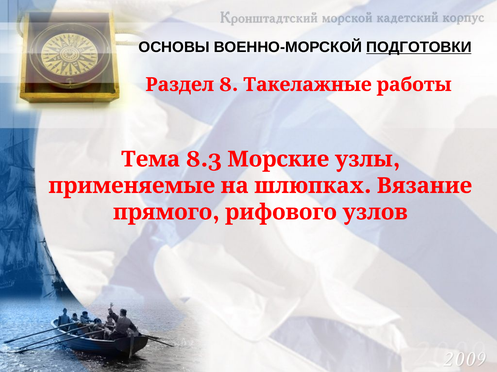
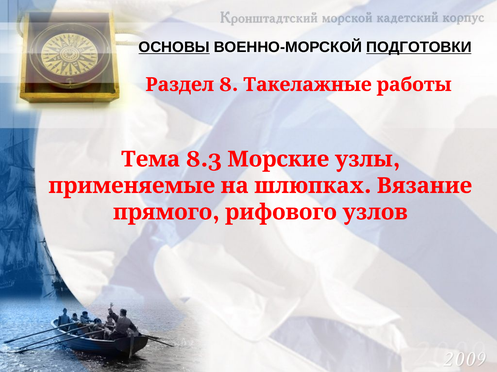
ОСНОВЫ underline: none -> present (174, 47)
